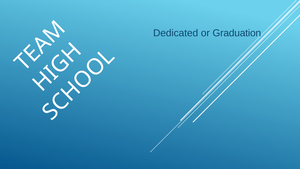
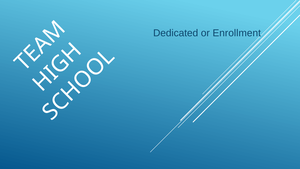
Graduation: Graduation -> Enrollment (237, 33)
